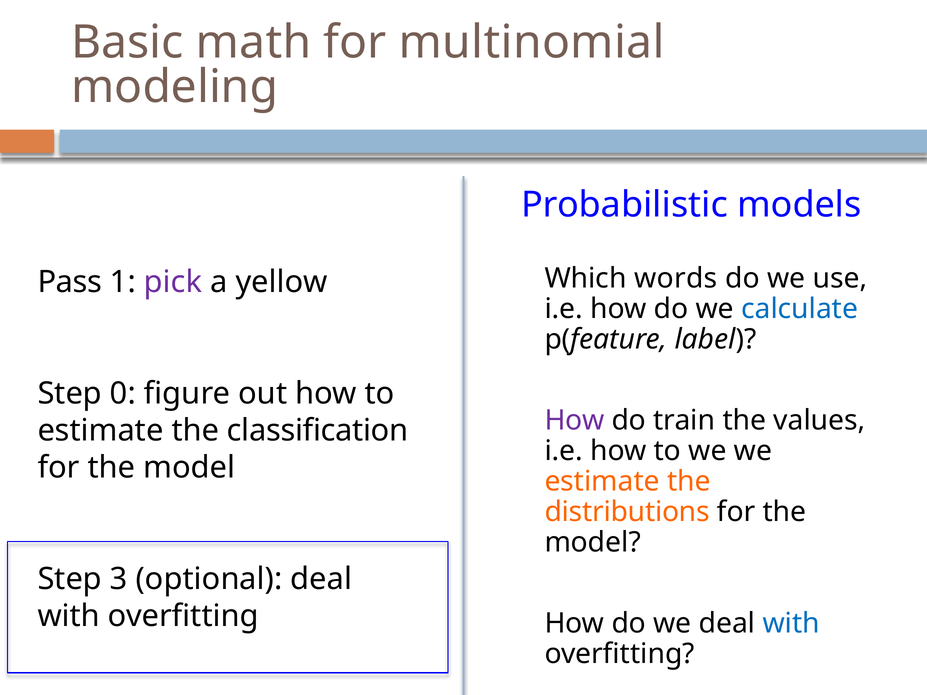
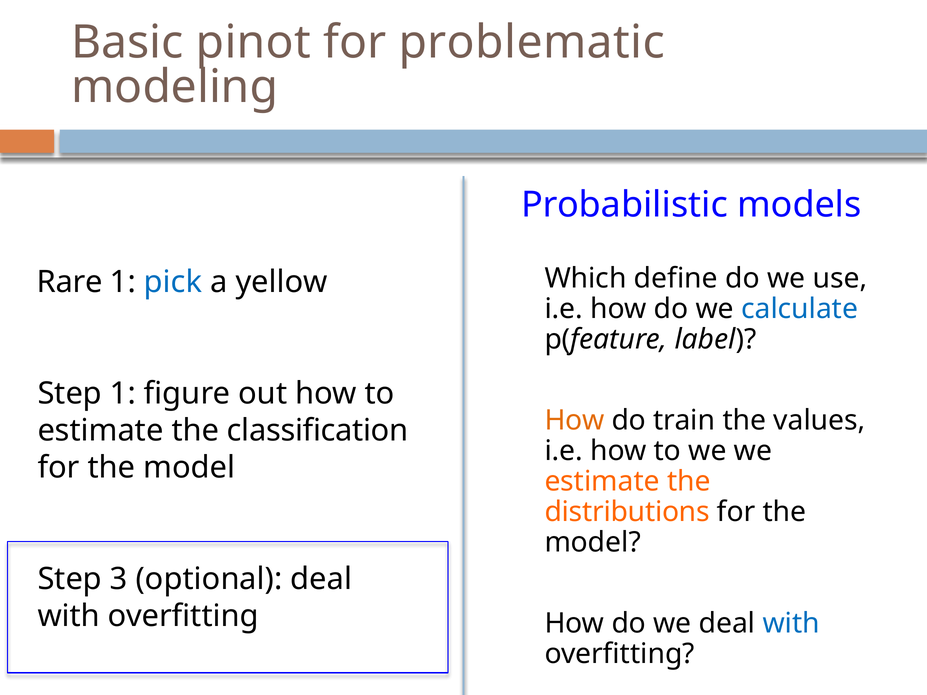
math: math -> pinot (253, 43)
multinomial: multinomial -> problematic (532, 43)
words: words -> define (676, 278)
Pass: Pass -> Rare (70, 282)
pick colour: purple -> blue (173, 282)
Step 0: 0 -> 1 (123, 394)
How colour: purple -> orange (574, 420)
